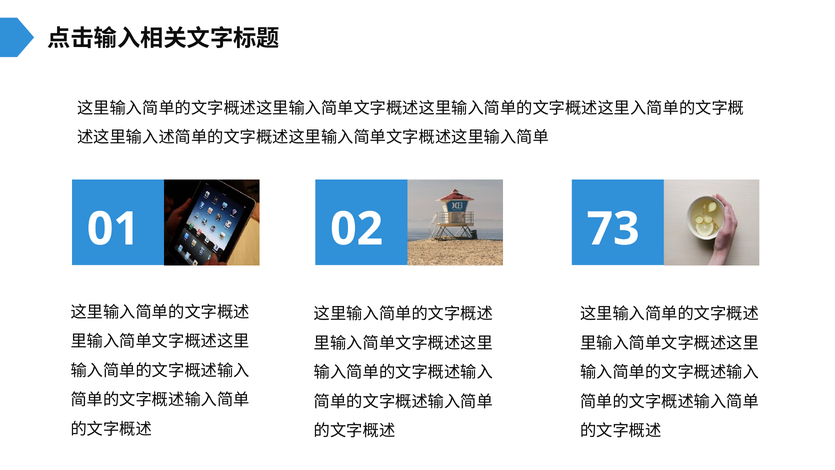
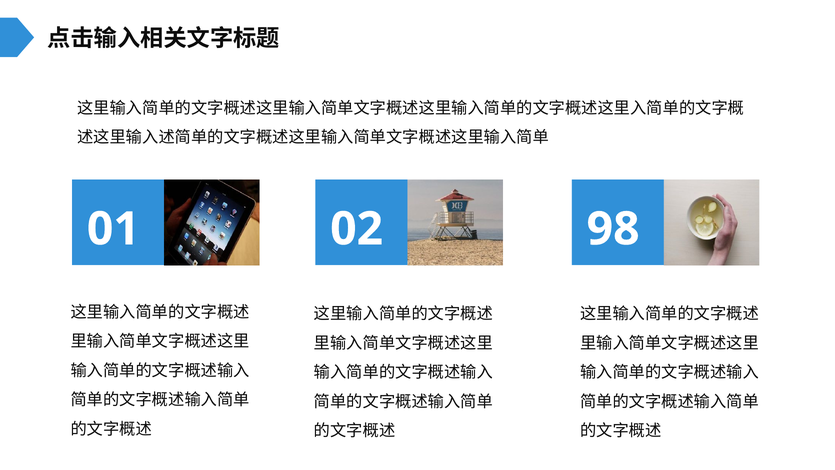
73: 73 -> 98 (613, 229)
